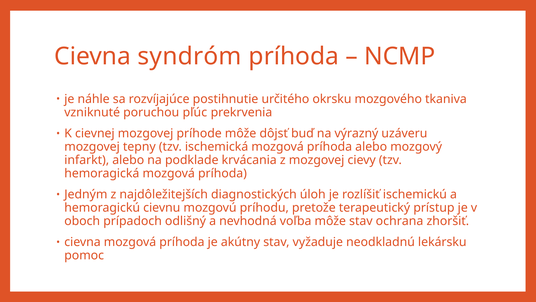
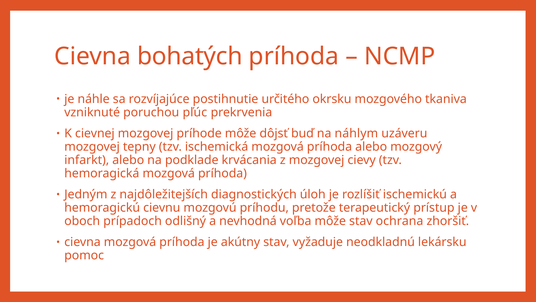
syndróm: syndróm -> bohatých (190, 56)
výrazný: výrazný -> náhlym (356, 133)
